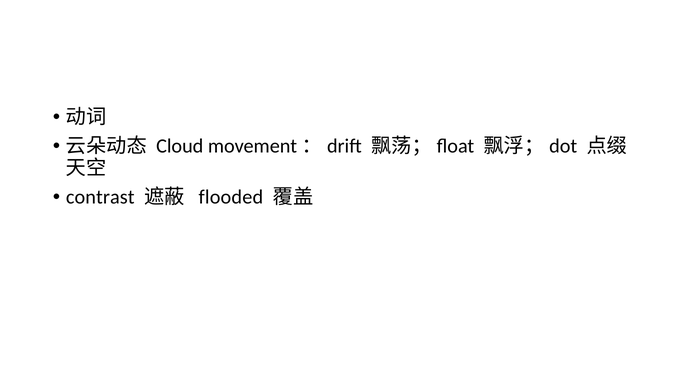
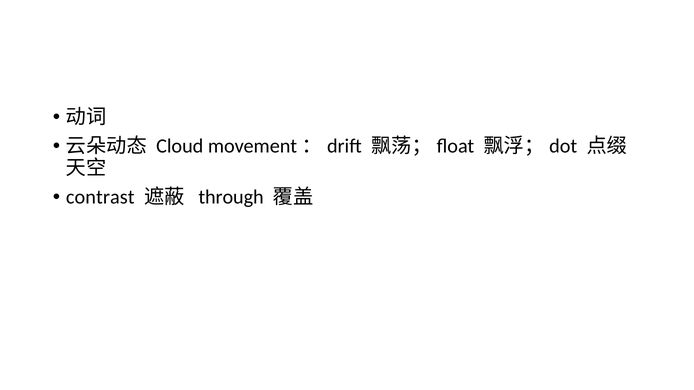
flooded: flooded -> through (231, 197)
